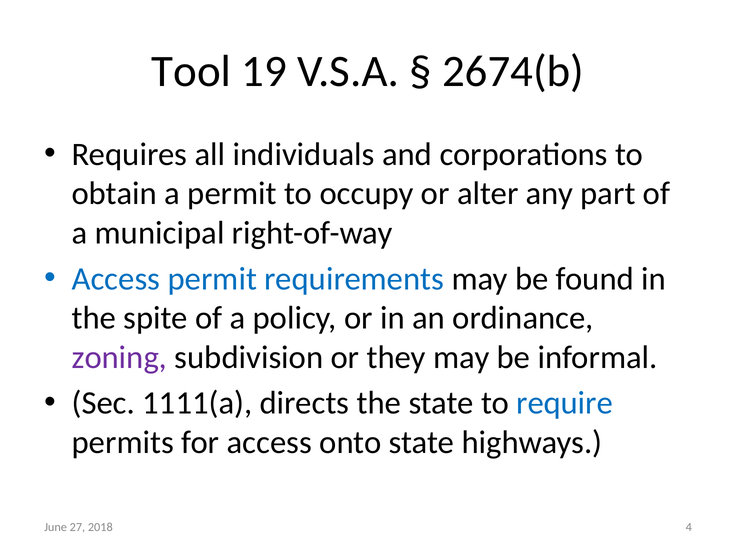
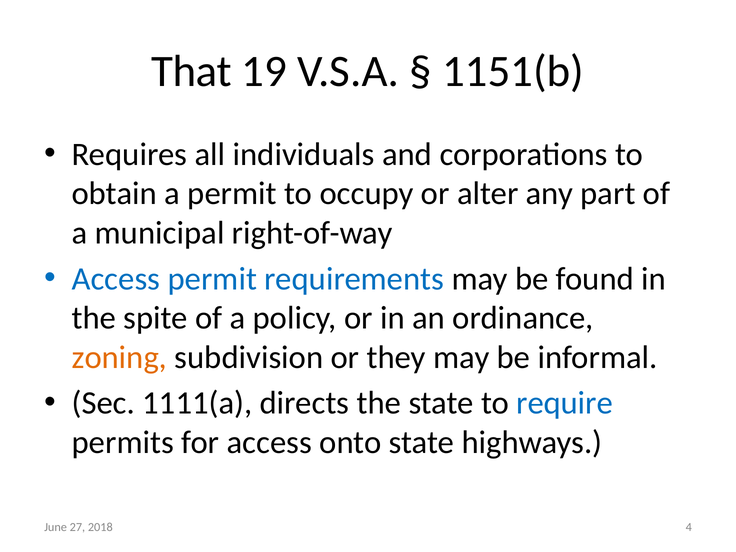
Tool: Tool -> That (191, 71)
2674(b: 2674(b -> 1151(b (513, 71)
zoning colour: purple -> orange (119, 357)
